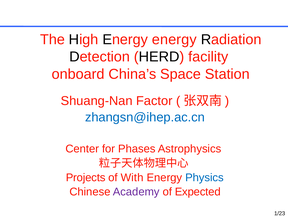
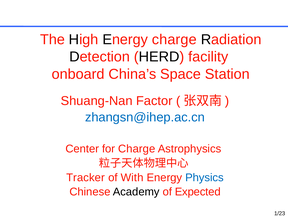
Energy energy: energy -> charge (174, 40)
for Phases: Phases -> Charge (137, 149)
Projects: Projects -> Tracker (86, 178)
Academy colour: purple -> black (136, 192)
